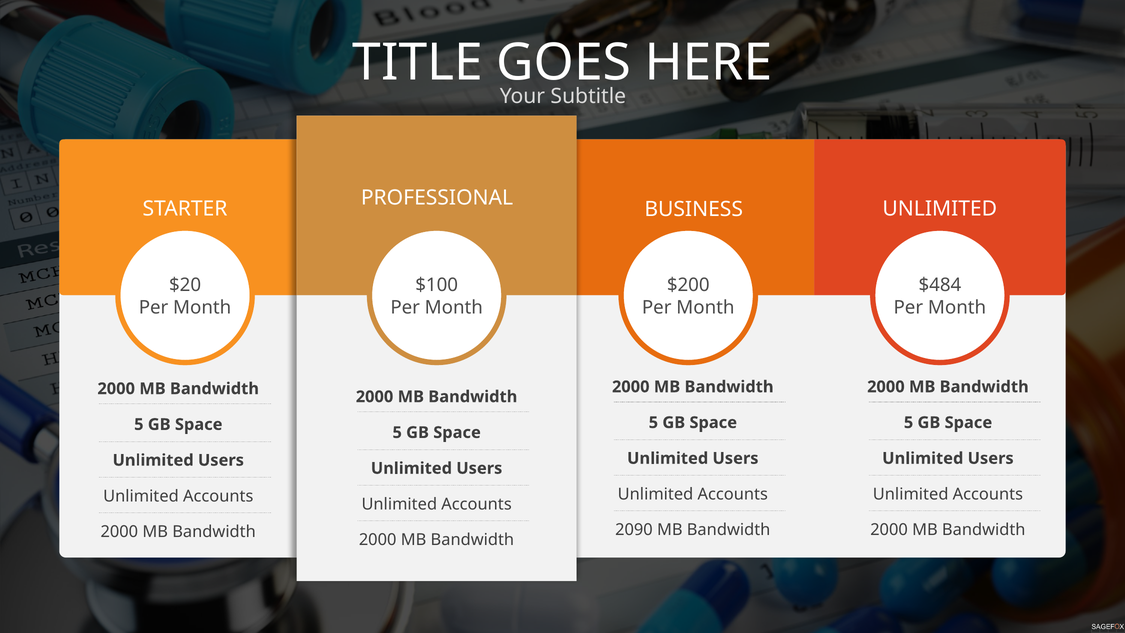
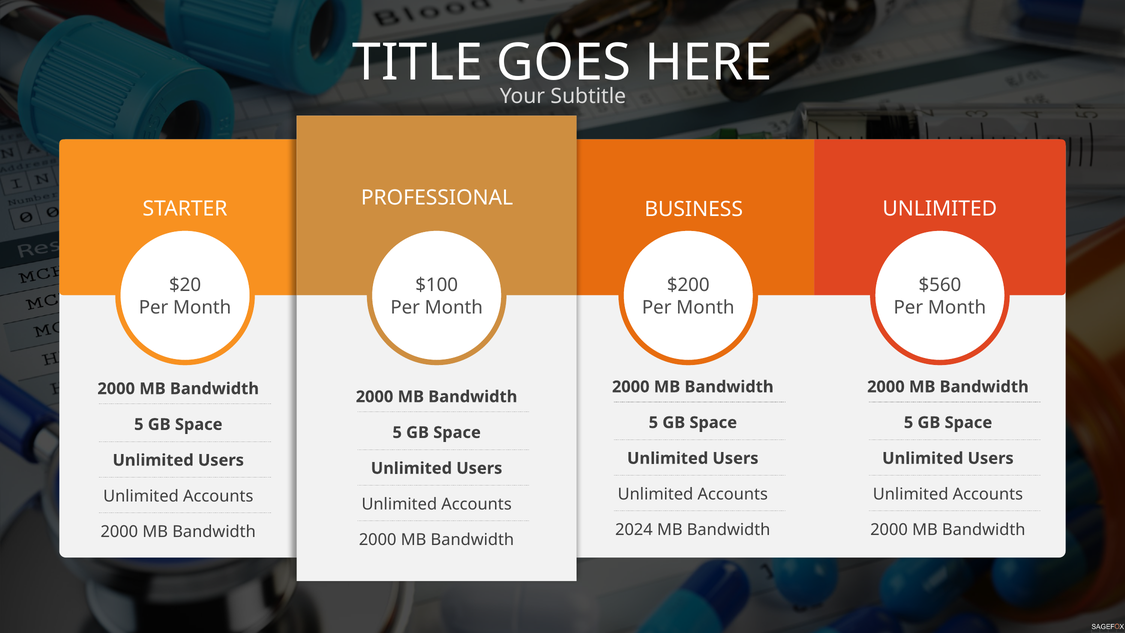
$484: $484 -> $560 (940, 285)
2090: 2090 -> 2024 (634, 530)
